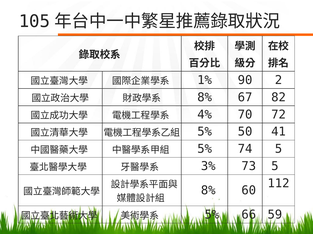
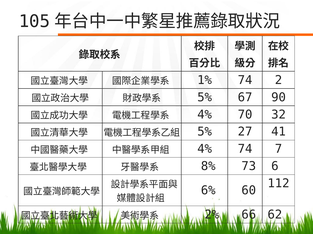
1% 90: 90 -> 74 (245, 80)
8%: 8% -> 5% (205, 98)
82: 82 -> 90 (279, 98)
72: 72 -> 32 (279, 115)
50: 50 -> 27 (245, 132)
5%: 5% -> 4% (205, 149)
74 5: 5 -> 7 (279, 149)
3%: 3% -> 8% (208, 167)
73 5: 5 -> 6 (275, 167)
8%: 8% -> 6% (208, 191)
5%: 5% -> 2% (212, 215)
59: 59 -> 62 (275, 215)
